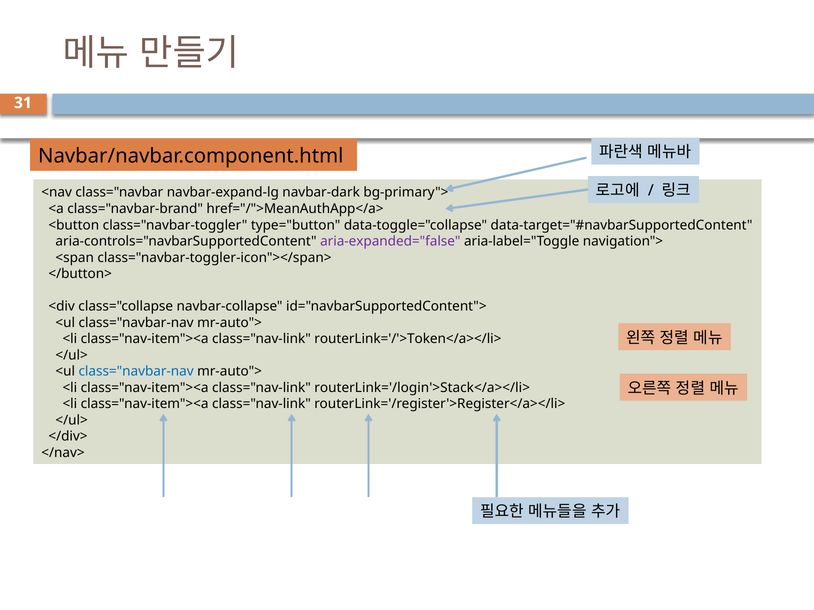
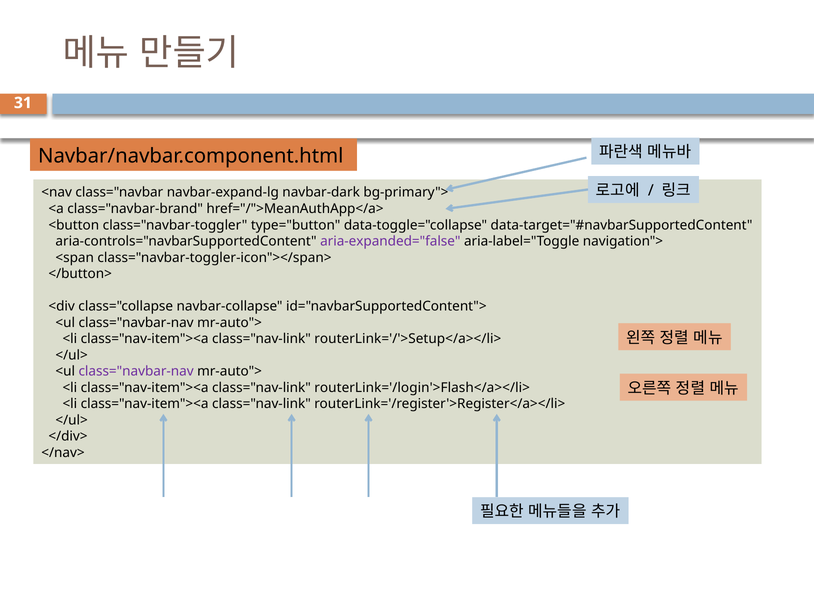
routerLink='/'>Token</a></li>: routerLink='/'>Token</a></li> -> routerLink='/'>Setup</a></li> (408, 339)
class="navbar-nav colour: blue -> purple (136, 372)
routerLink='/login'>Stack</a></li>: routerLink='/login'>Stack</a></li> -> routerLink='/login'>Flash</a></li> (422, 388)
